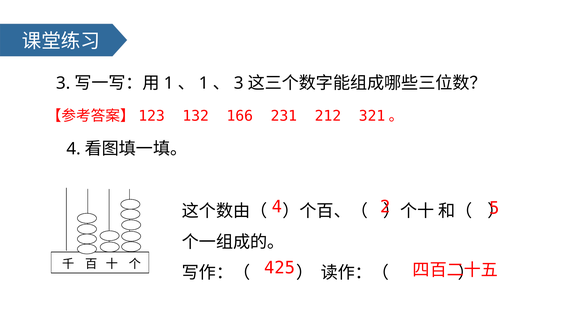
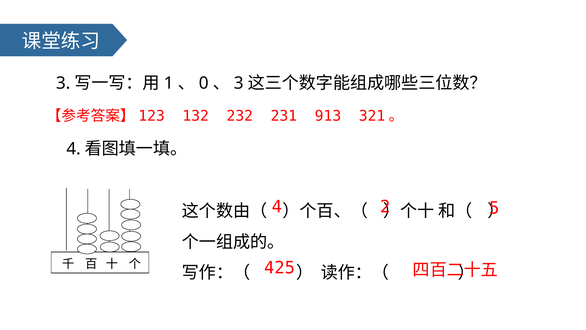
1: 1 -> 0 (204, 83)
166: 166 -> 232 (240, 116)
212: 212 -> 913 (328, 116)
